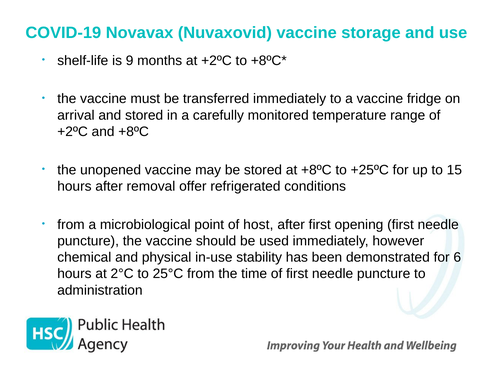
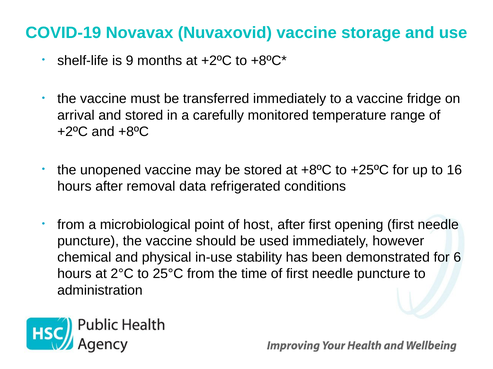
15: 15 -> 16 (454, 170)
offer: offer -> data (193, 187)
